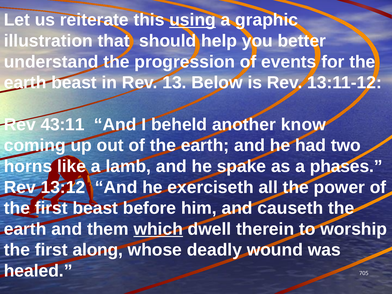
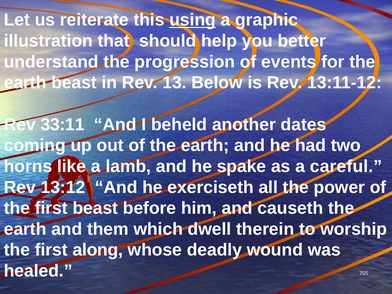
43:11: 43:11 -> 33:11 (63, 125)
know: know -> dates (303, 125)
phases: phases -> careful (346, 166)
which underline: present -> none (158, 229)
